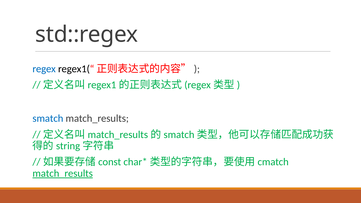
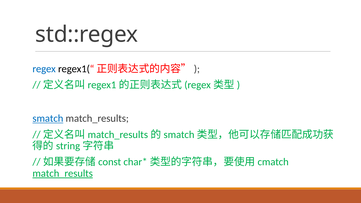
smatch underline: none -> present (48, 118)
